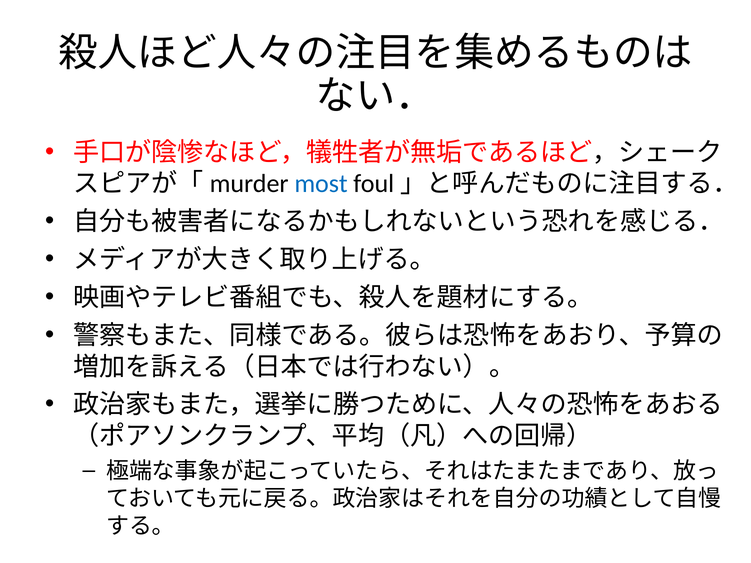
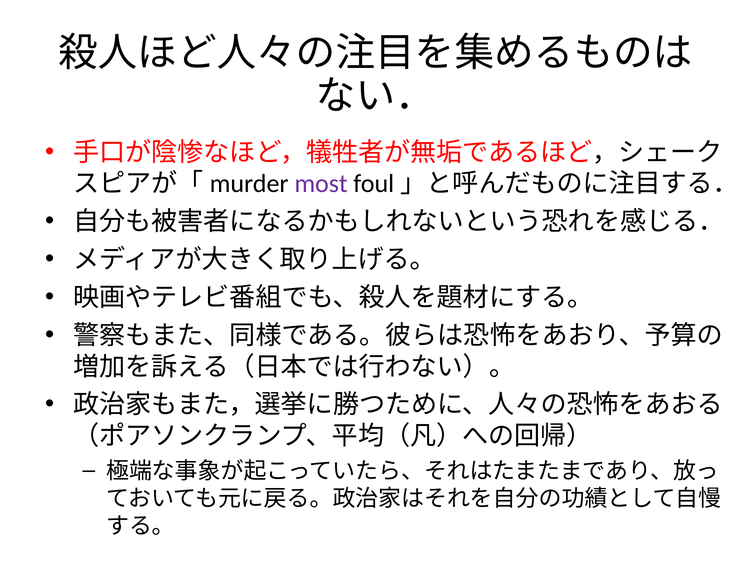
most colour: blue -> purple (321, 184)
